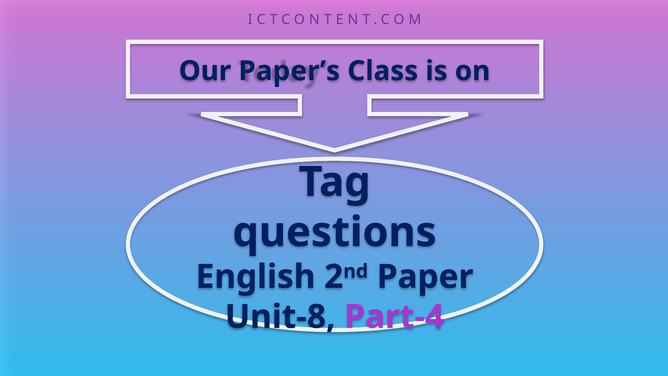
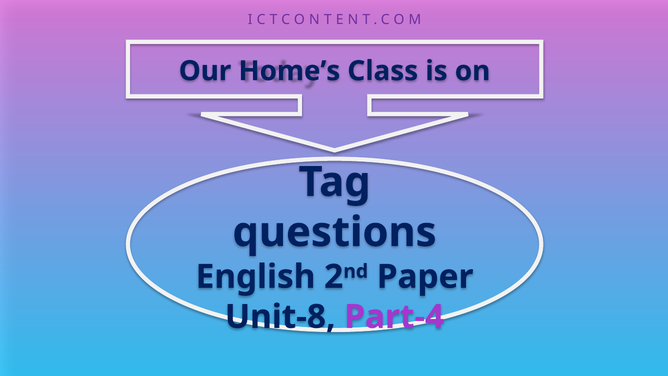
Paper’s: Paper’s -> Home’s (289, 71)
